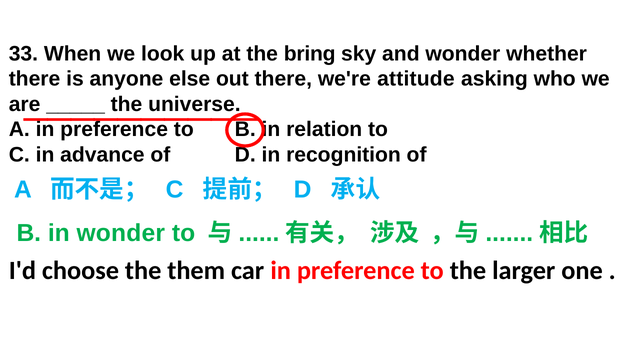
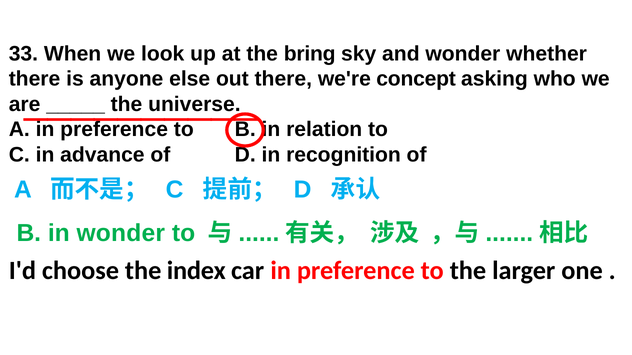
attitude: attitude -> concept (416, 79)
them: them -> index (196, 271)
